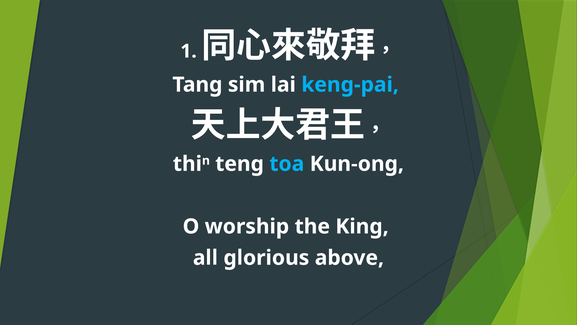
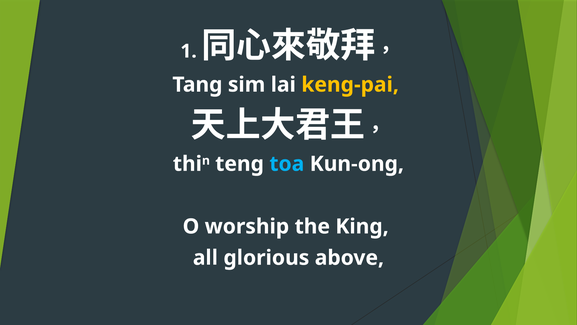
keng-pai colour: light blue -> yellow (350, 85)
